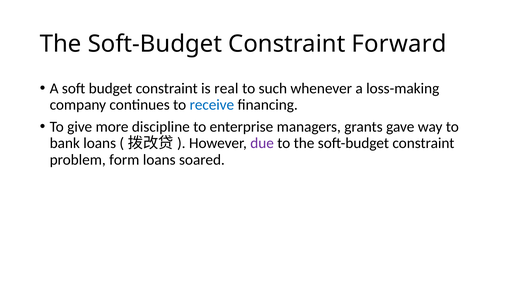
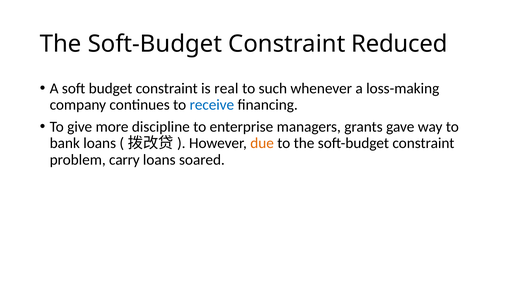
Forward: Forward -> Reduced (399, 44)
due colour: purple -> orange (262, 143)
form: form -> carry (124, 160)
